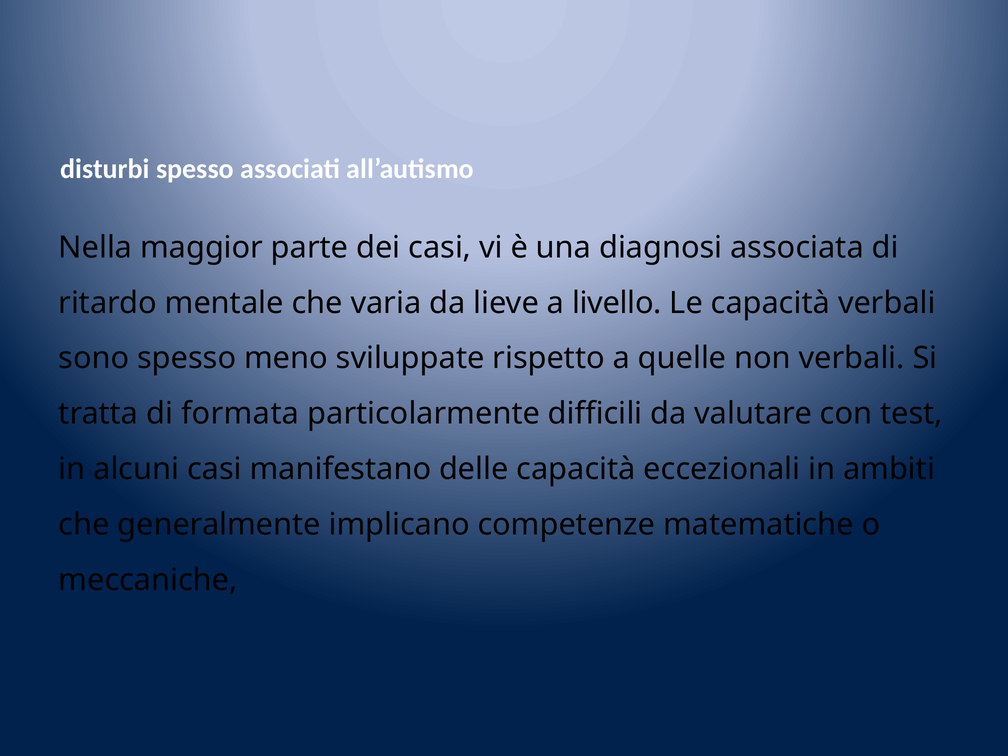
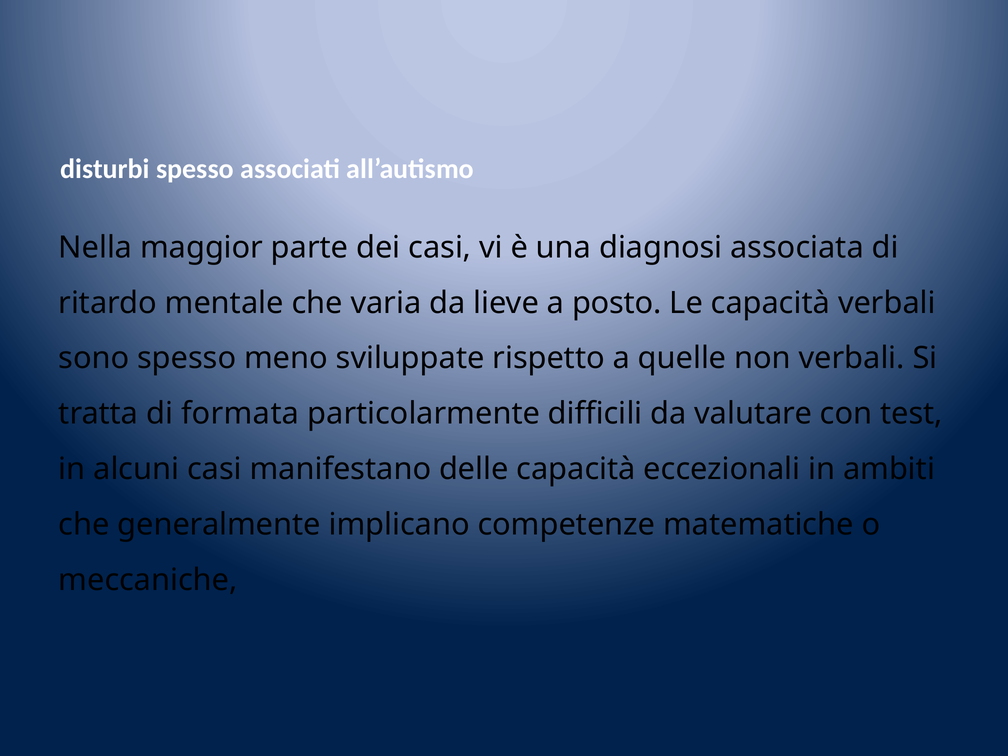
livello: livello -> posto (617, 303)
